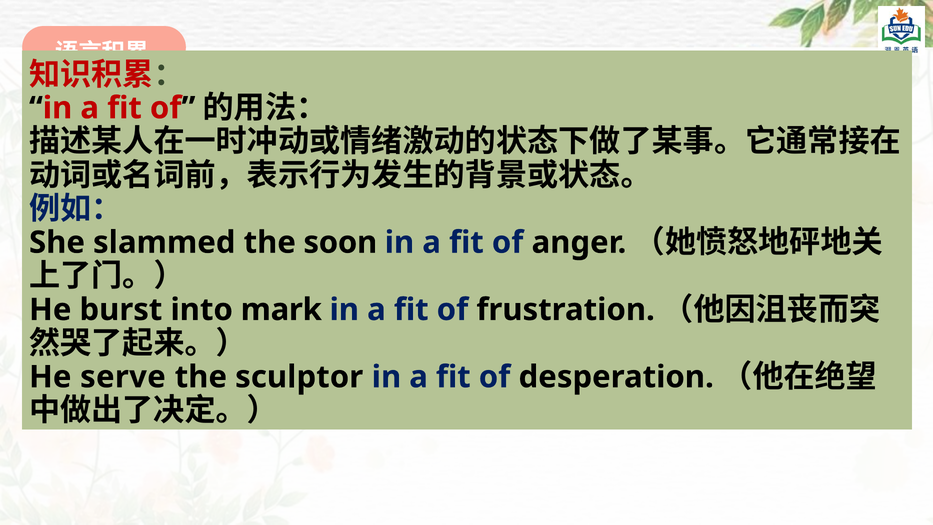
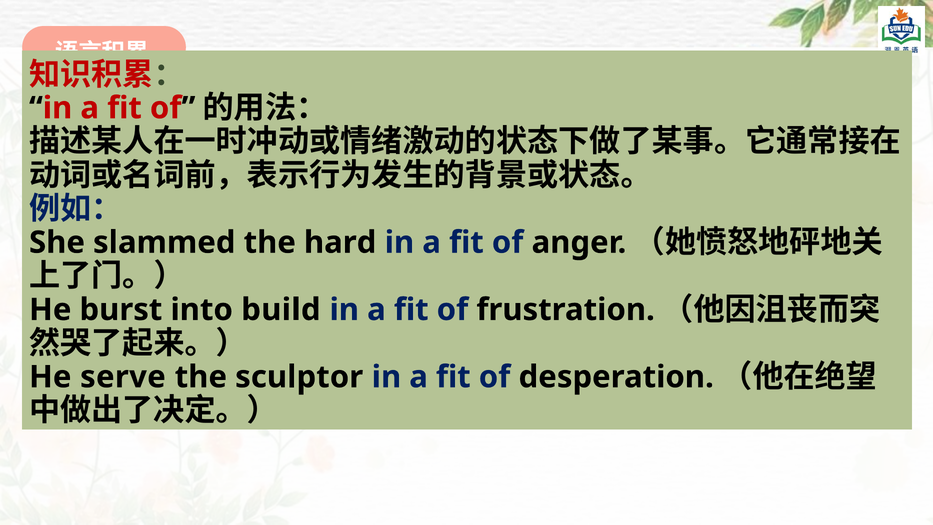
soon: soon -> hard (340, 242)
mark: mark -> build (281, 310)
